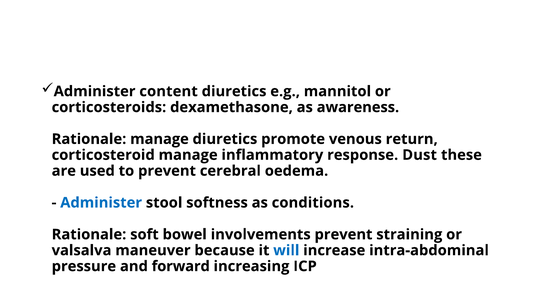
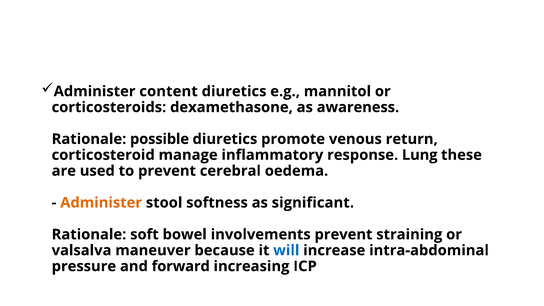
Rationale manage: manage -> possible (160, 139)
Dust: Dust -> Lung (420, 155)
Administer colour: blue -> orange (101, 203)
conditions: conditions -> significant (313, 203)
